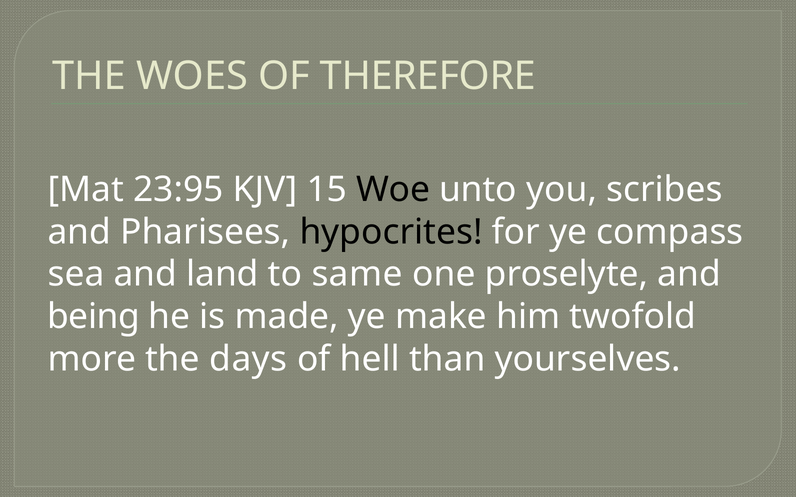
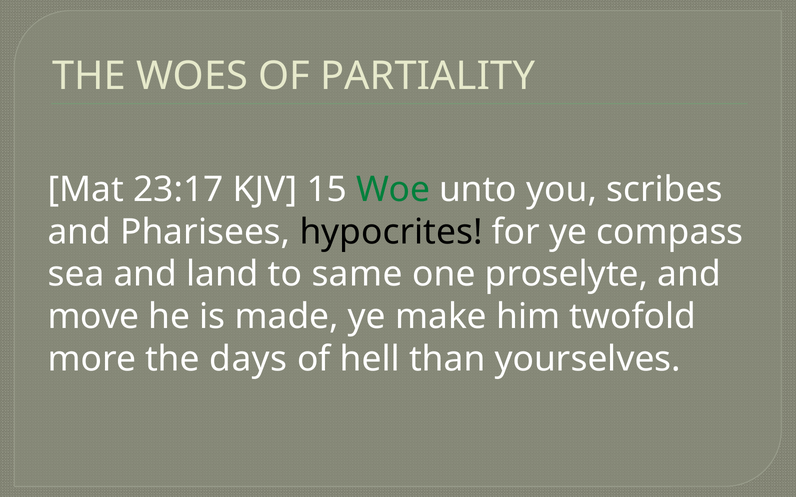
THEREFORE: THEREFORE -> PARTIALITY (428, 76)
23:95: 23:95 -> 23:17 (178, 190)
Woe colour: black -> green (393, 190)
being: being -> move (93, 317)
